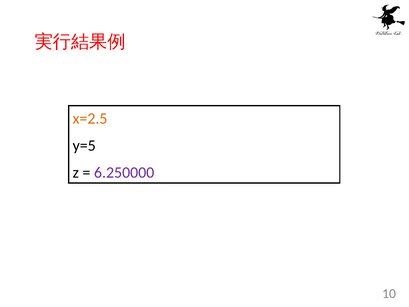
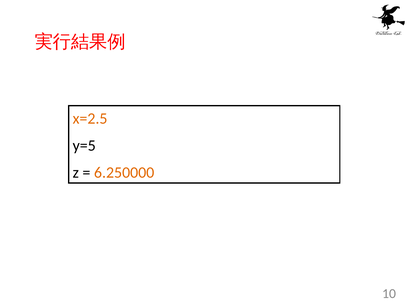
6.250000 colour: purple -> orange (124, 172)
